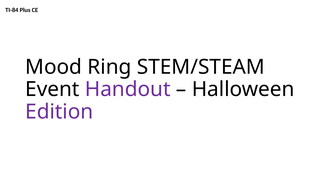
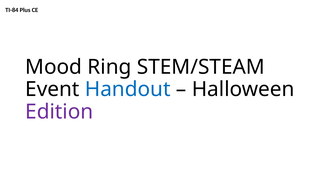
Handout colour: purple -> blue (128, 90)
